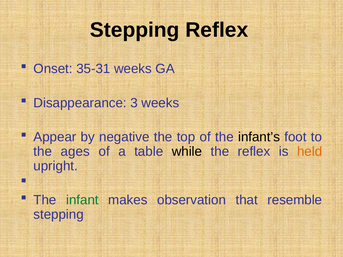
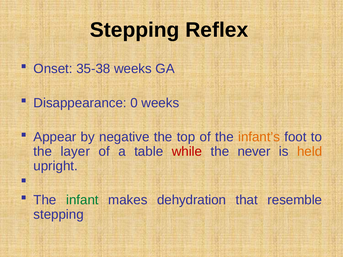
35-31: 35-31 -> 35-38 (93, 69)
3: 3 -> 0 (134, 103)
infant’s colour: black -> orange (259, 137)
ages: ages -> layer (75, 152)
while colour: black -> red (187, 152)
the reflex: reflex -> never (254, 152)
observation: observation -> dehydration (192, 200)
